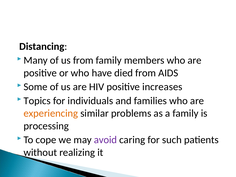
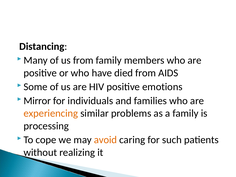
increases: increases -> emotions (162, 87)
Topics: Topics -> Mirror (37, 101)
avoid colour: purple -> orange (105, 140)
